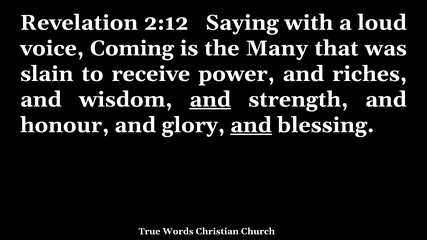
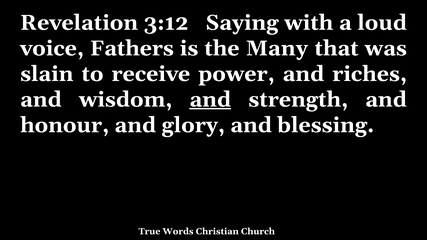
2:12: 2:12 -> 3:12 (166, 23)
Coming: Coming -> Fathers (132, 48)
and underline: present -> none (251, 125)
